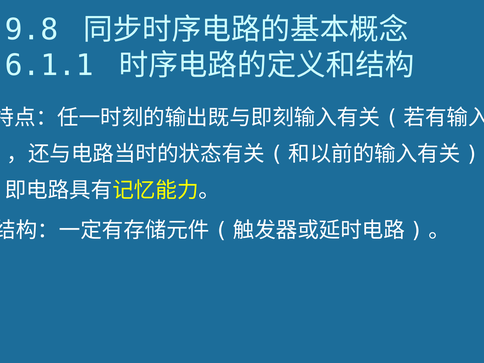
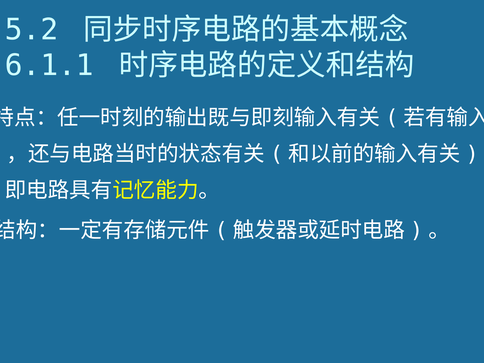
9.8: 9.8 -> 5.2 (32, 30)
